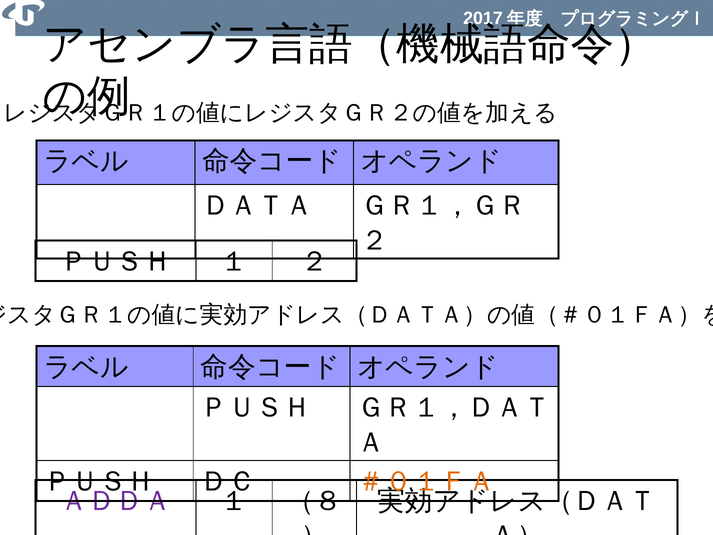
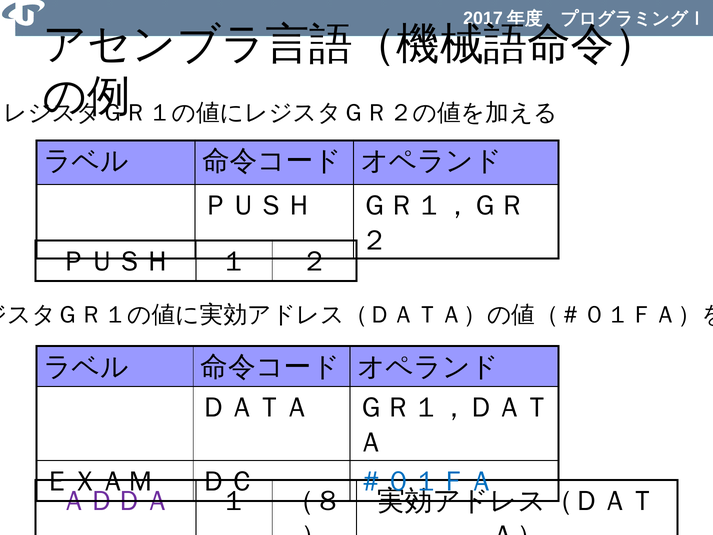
ＤＡＴＡ: ＤＡＴＡ -> ＰＵＳＨ (257, 206)
ＰＵＳＨ: ＰＵＳＨ -> ＤＡＴＡ (256, 407)
ＰＵＳＨ: ＰＵＳＨ -> ＥＸＡＭ (99, 481)
＃０１ＦＡ colour: orange -> blue (426, 481)
